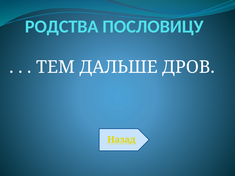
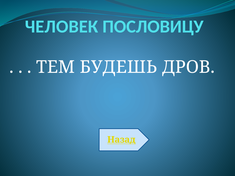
РОДСТВА: РОДСТВА -> ЧЕЛОВЕК (62, 27)
ДАЛЬШЕ: ДАЛЬШЕ -> БУДЕШЬ (118, 67)
